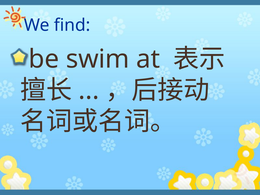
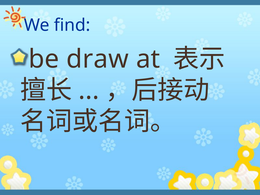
swim: swim -> draw (97, 59)
